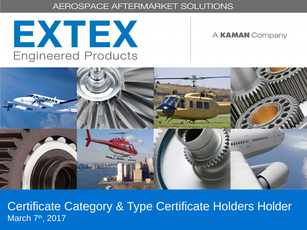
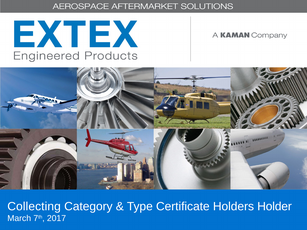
Certificate: Certificate -> Collecting (34, 207)
